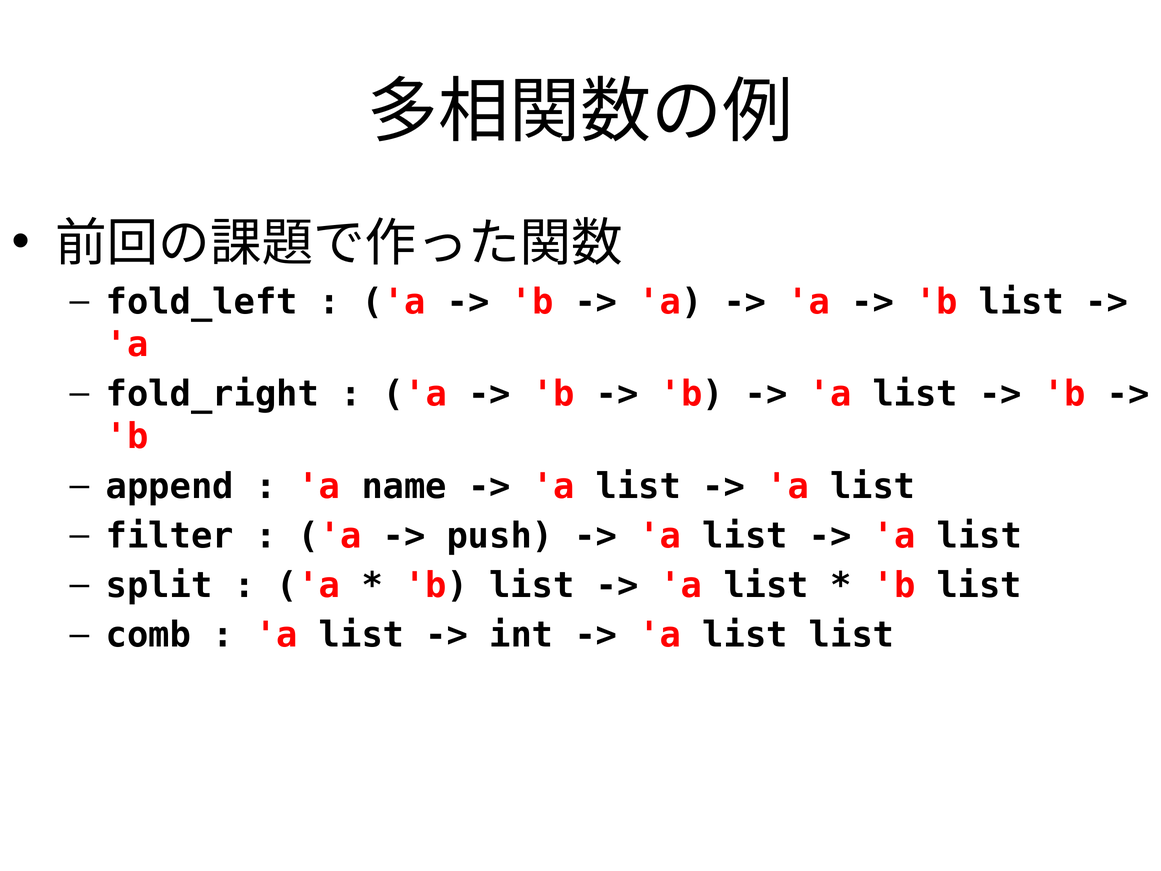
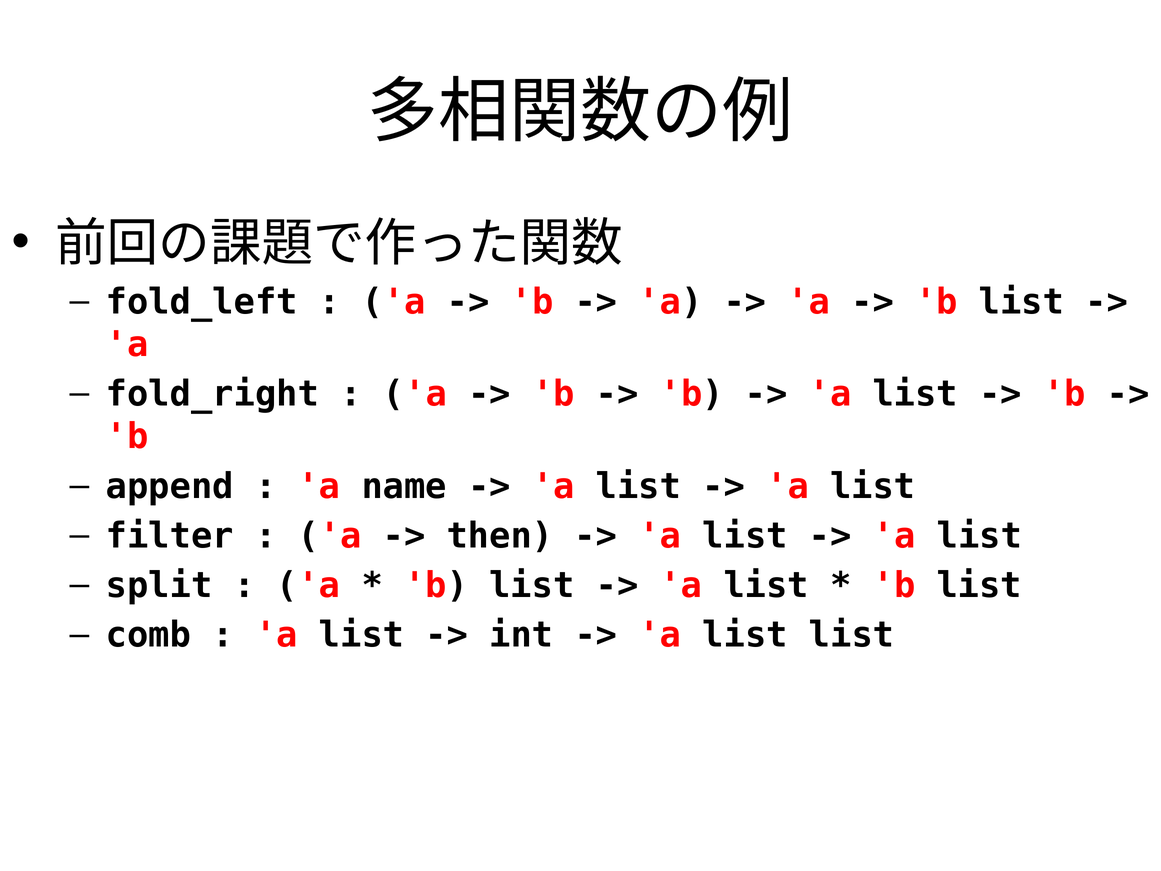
push: push -> then (500, 536)
